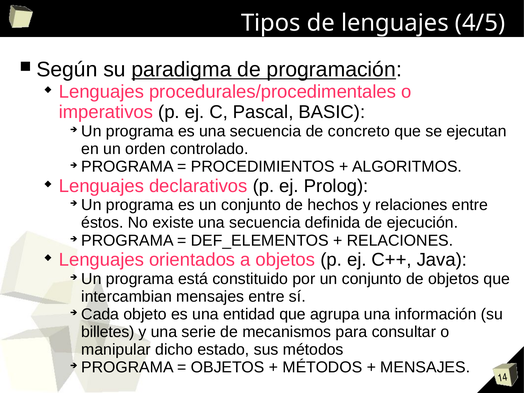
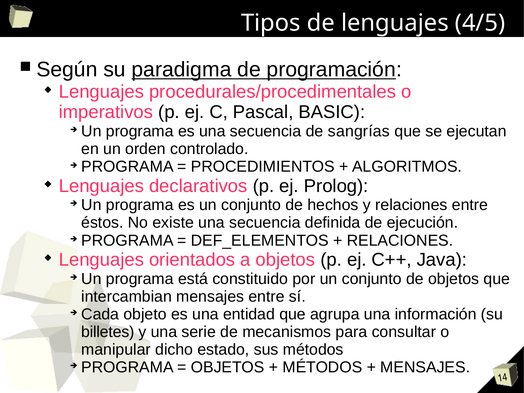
concreto: concreto -> sangrías (359, 131)
